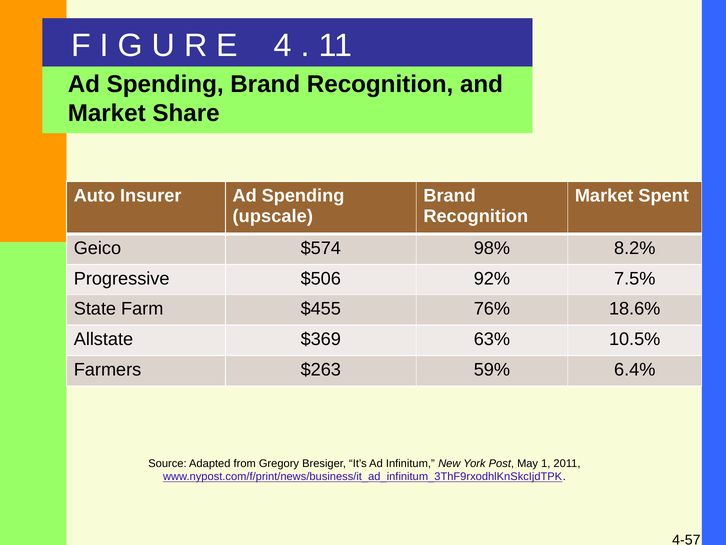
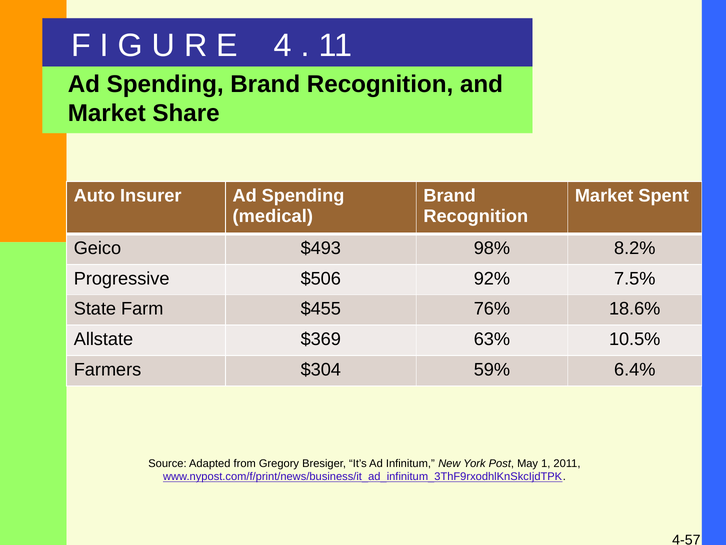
upscale: upscale -> medical (273, 216)
$574: $574 -> $493 (321, 248)
$263: $263 -> $304 (321, 369)
